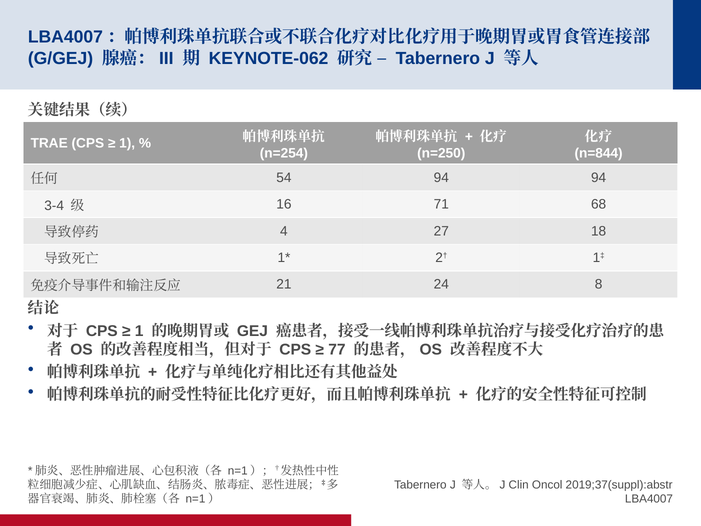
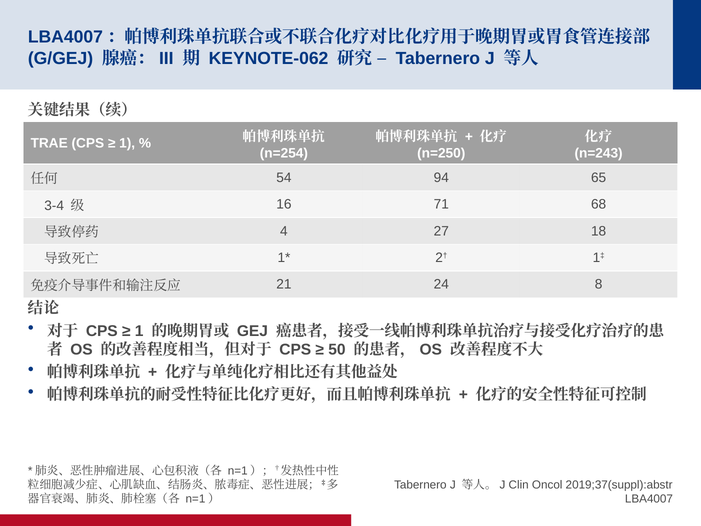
n=844: n=844 -> n=243 (599, 153)
94 94: 94 -> 65 (599, 178)
77: 77 -> 50 (337, 349)
